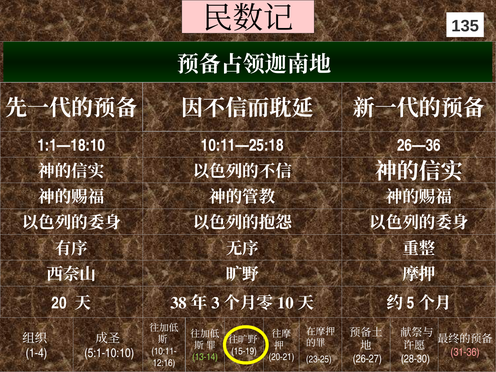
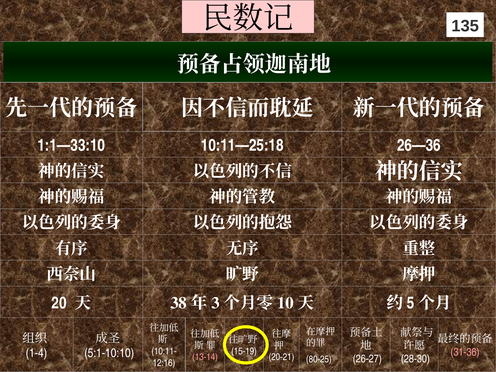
1:1—18:10: 1:1—18:10 -> 1:1—33:10 (71, 145)
13-14 colour: light green -> pink (205, 357)
23-25: 23-25 -> 80-25 (319, 359)
